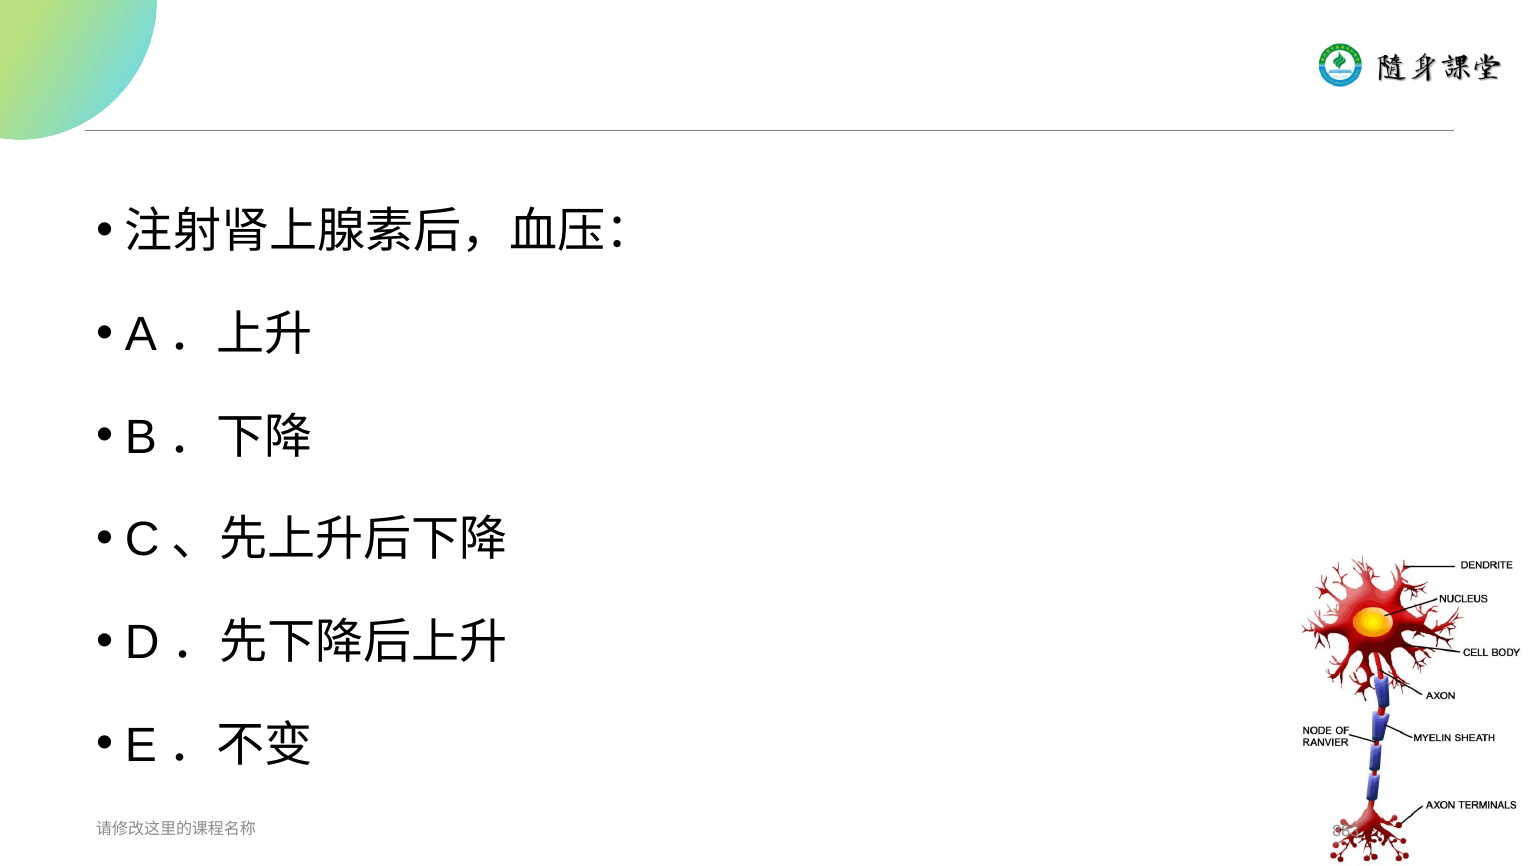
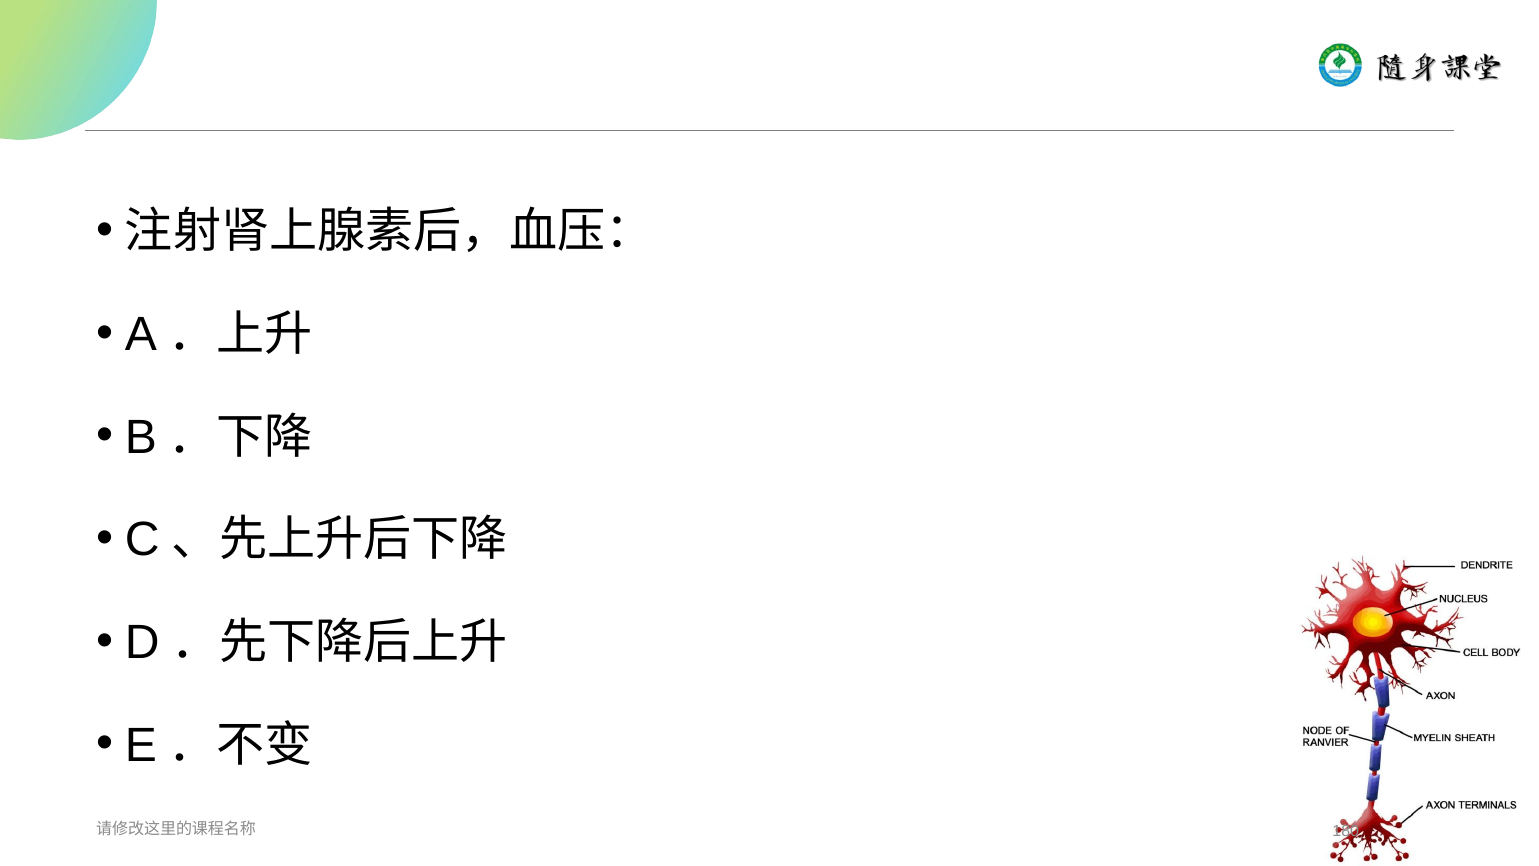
883: 883 -> 180 (1346, 831)
